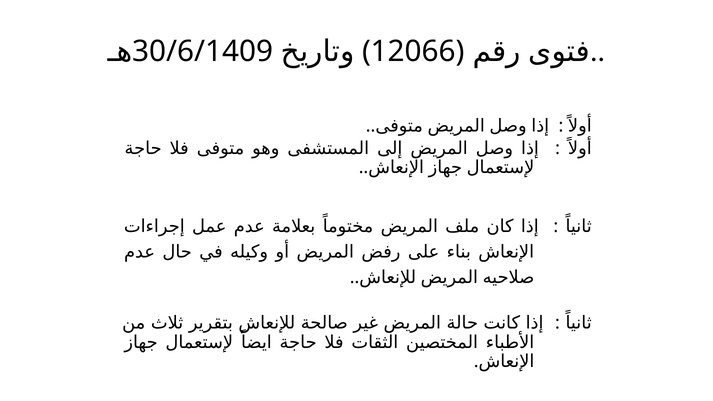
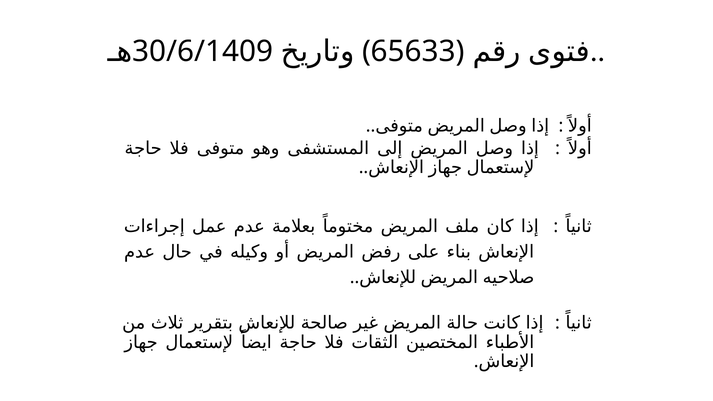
12066: 12066 -> 65633 (413, 52)
